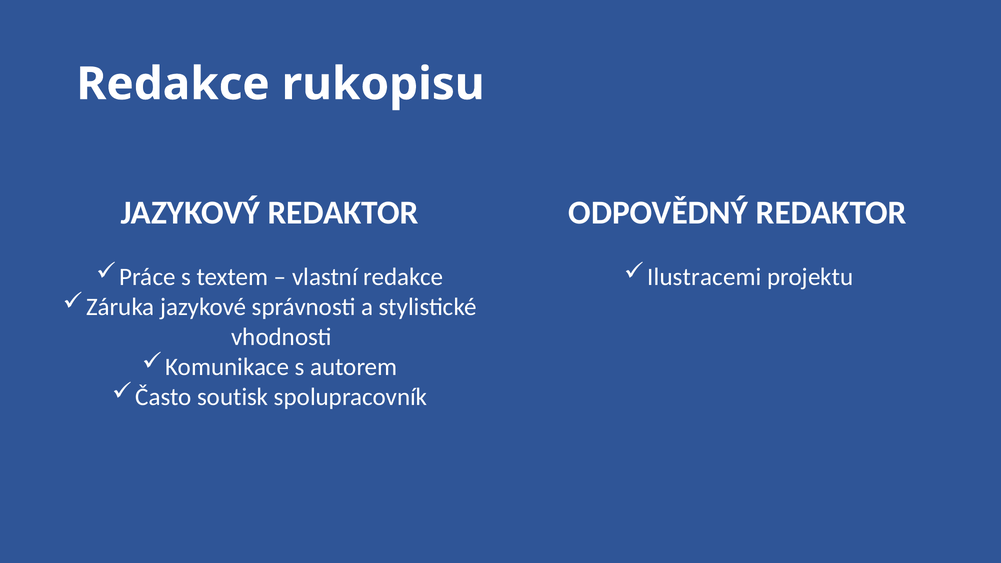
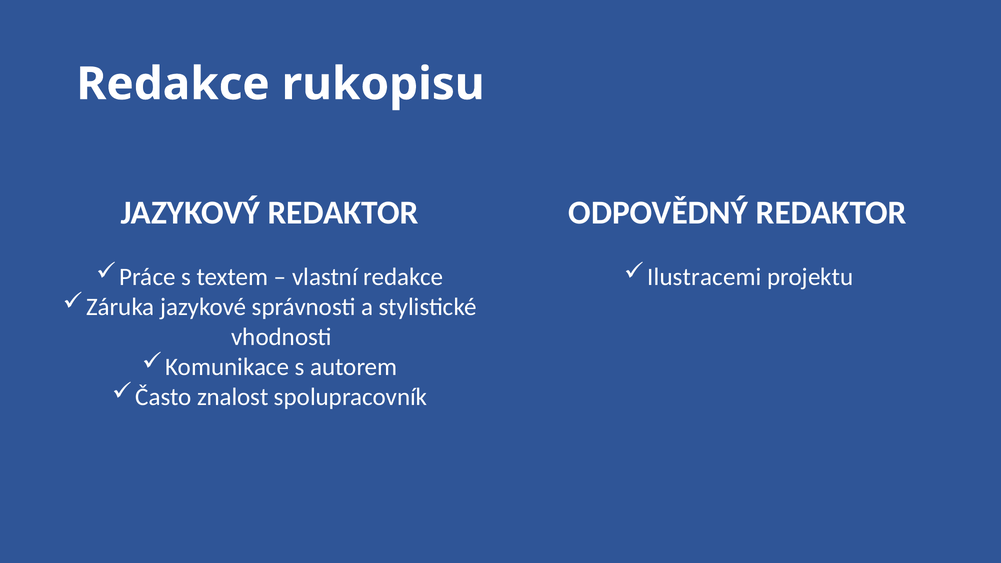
soutisk: soutisk -> znalost (233, 397)
